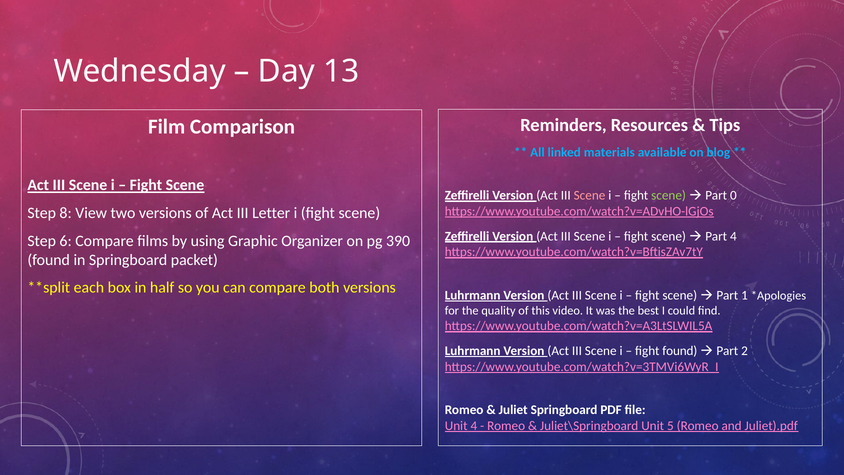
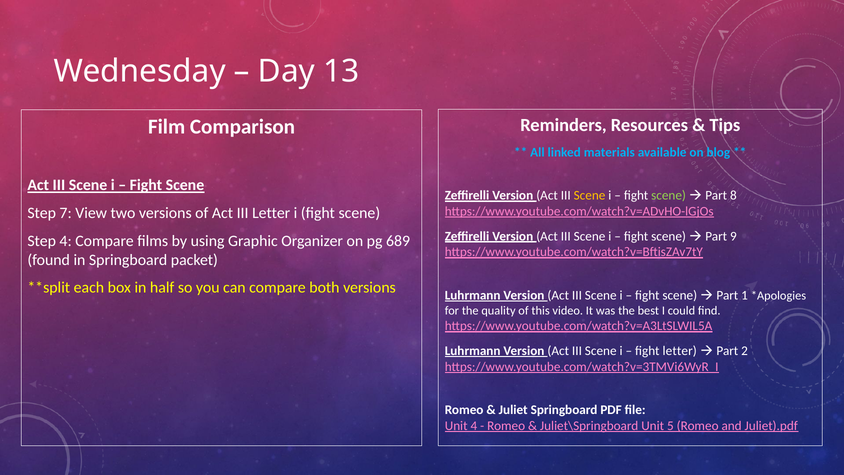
Scene colour: pink -> yellow (590, 195)
0: 0 -> 8 (733, 195)
8: 8 -> 7 (66, 213)
Part 4: 4 -> 9 (733, 236)
Step 6: 6 -> 4 (66, 241)
390: 390 -> 689 (398, 241)
fight found: found -> letter (680, 351)
